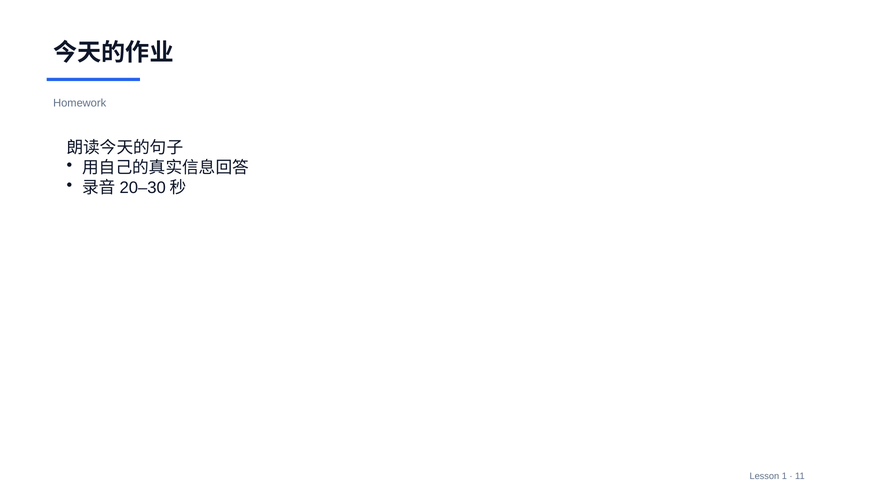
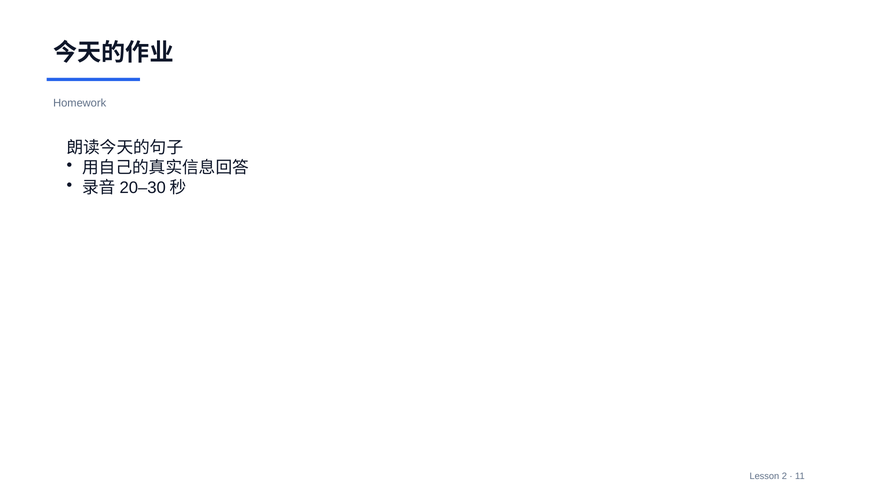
1: 1 -> 2 (784, 476)
